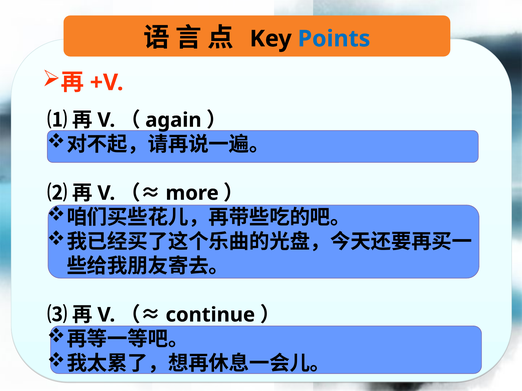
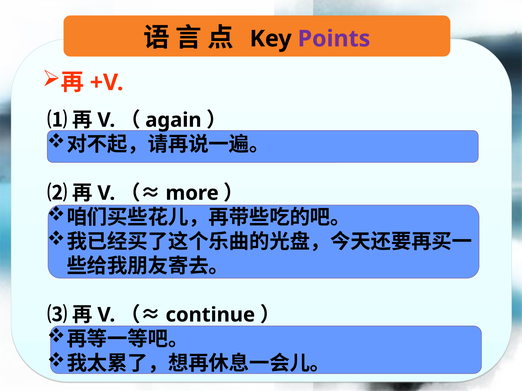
Points colour: blue -> purple (334, 39)
